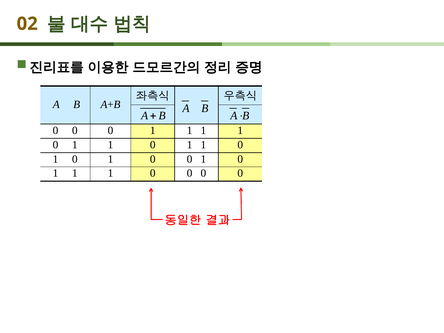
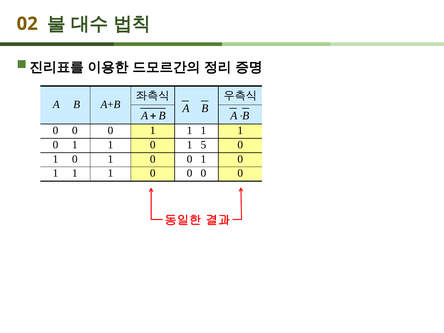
1: 1 -> 5 (203, 145)
